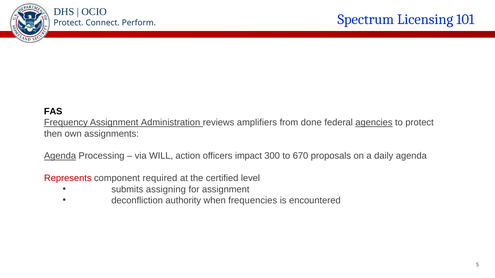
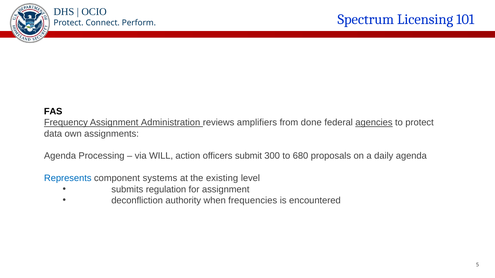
then: then -> data (53, 134)
Agenda underline: present -> none (60, 156)
impact: impact -> submit (248, 156)
670: 670 -> 680 (300, 156)
Represents colour: red -> blue (68, 178)
required: required -> systems (160, 178)
certified: certified -> existing (222, 178)
assigning: assigning -> regulation (166, 190)
